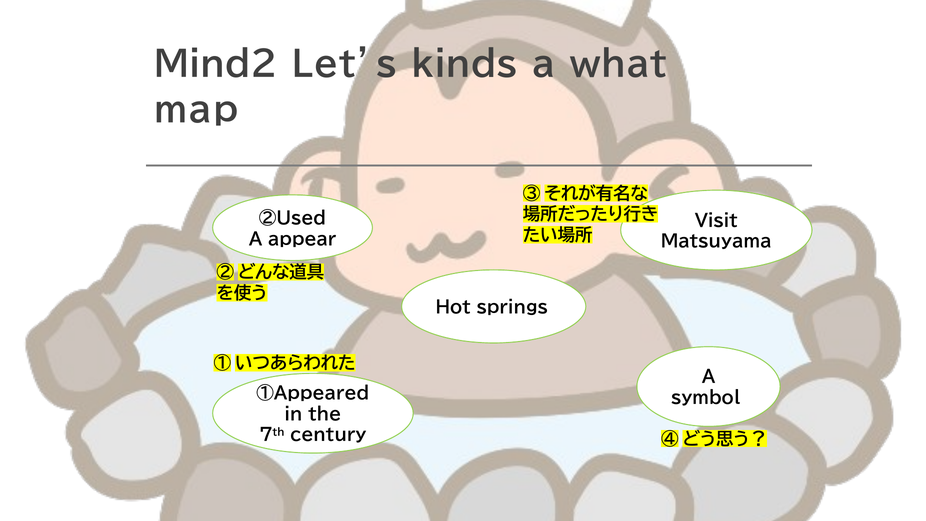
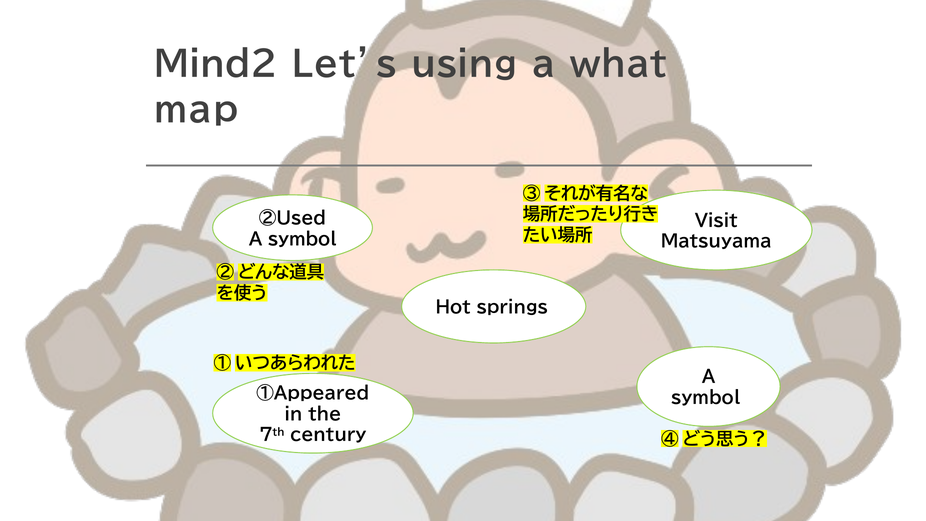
kinds: kinds -> using (464, 65)
appear: appear -> symbol (302, 239)
